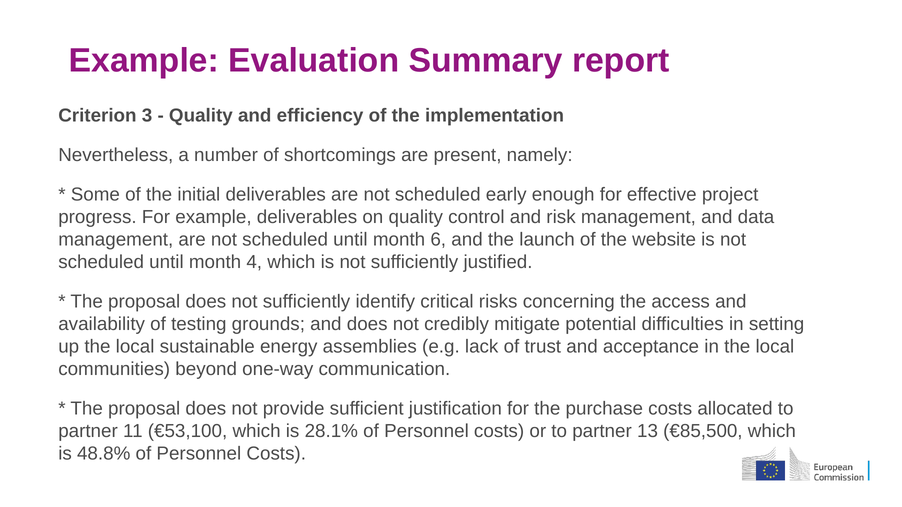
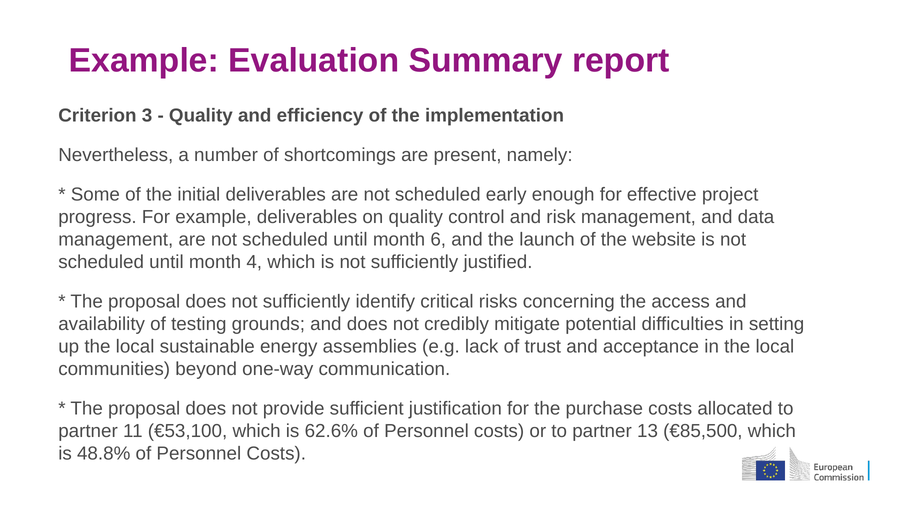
28.1%: 28.1% -> 62.6% (331, 432)
